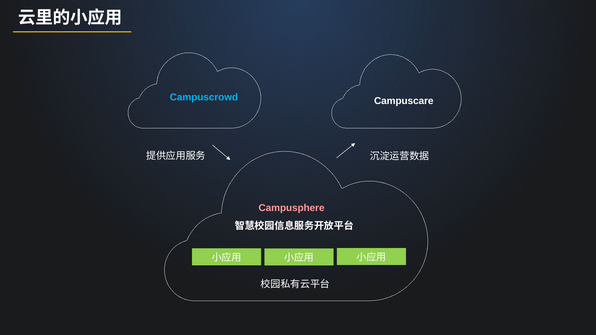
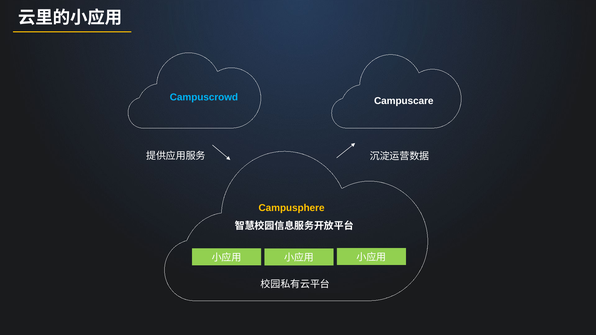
Campusphere colour: pink -> yellow (292, 208)
